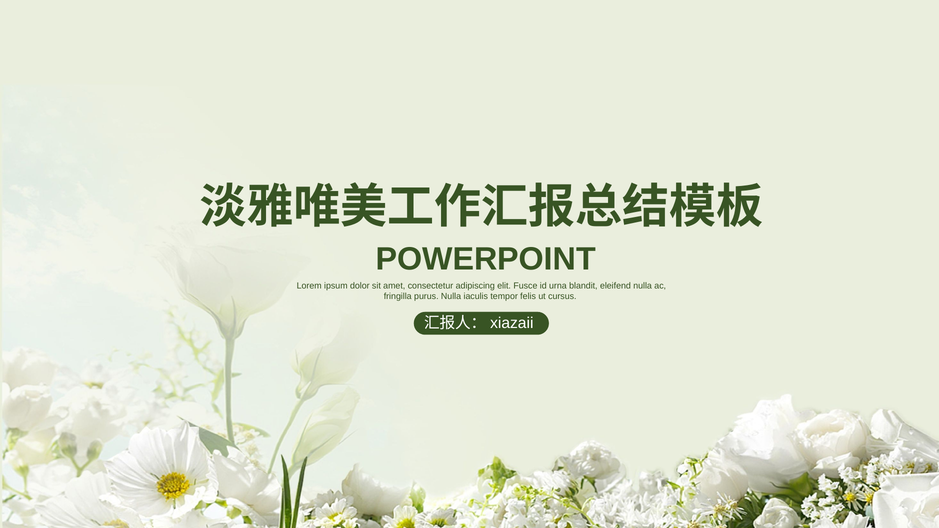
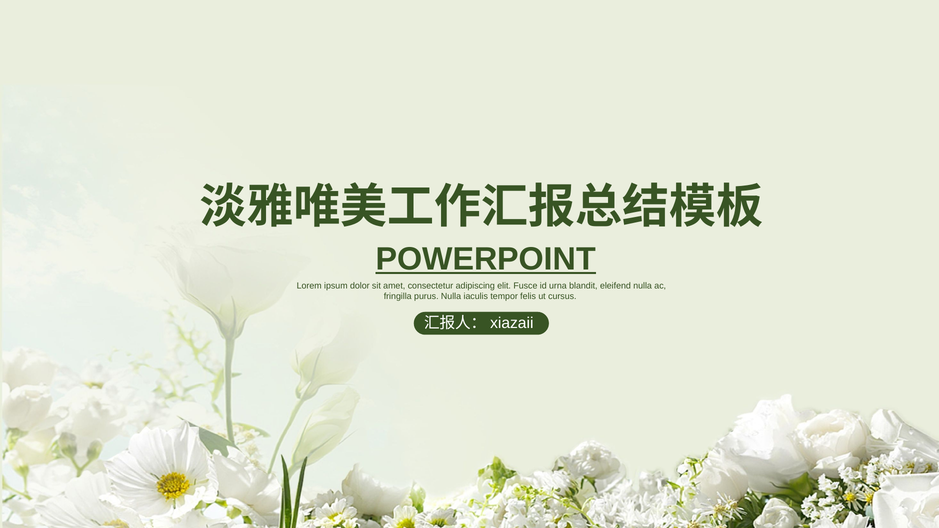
POWERPOINT underline: none -> present (486, 259)
